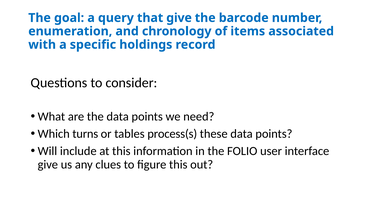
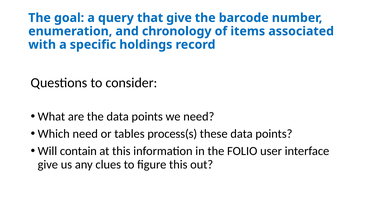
Which turns: turns -> need (85, 134)
include: include -> contain (78, 151)
